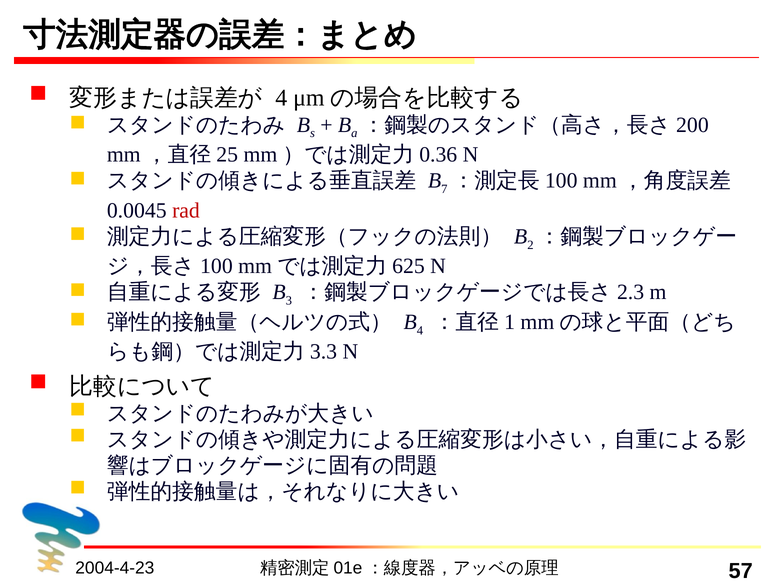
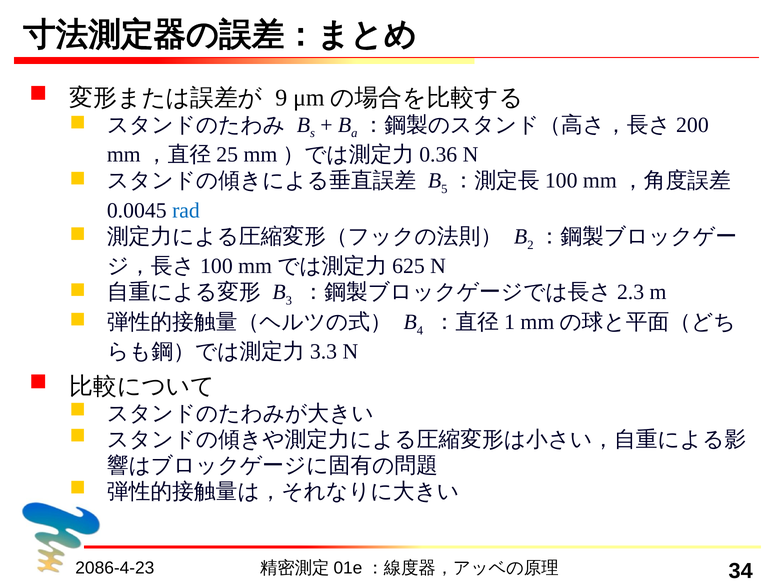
4: 4 -> 9 (281, 98)
7: 7 -> 5 (444, 189)
rad colour: red -> blue (186, 210)
2004-4-23: 2004-4-23 -> 2086-4-23 (115, 567)
57: 57 -> 34 (741, 570)
